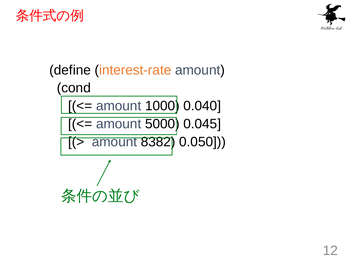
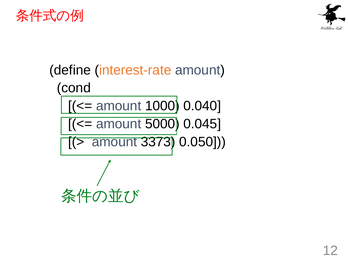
8382: 8382 -> 3373 (158, 142)
